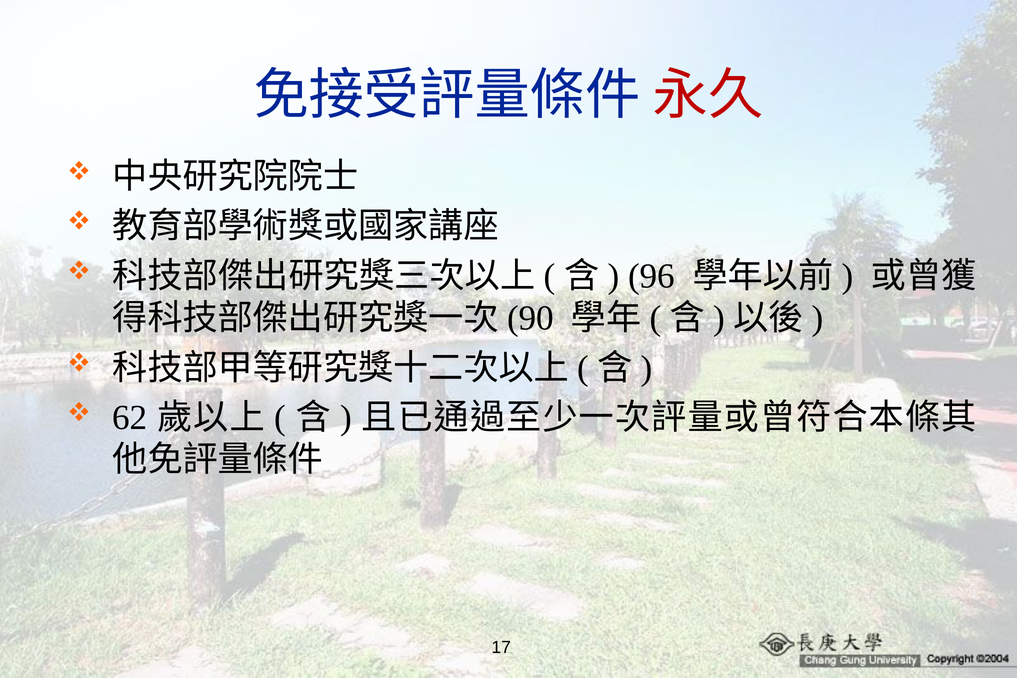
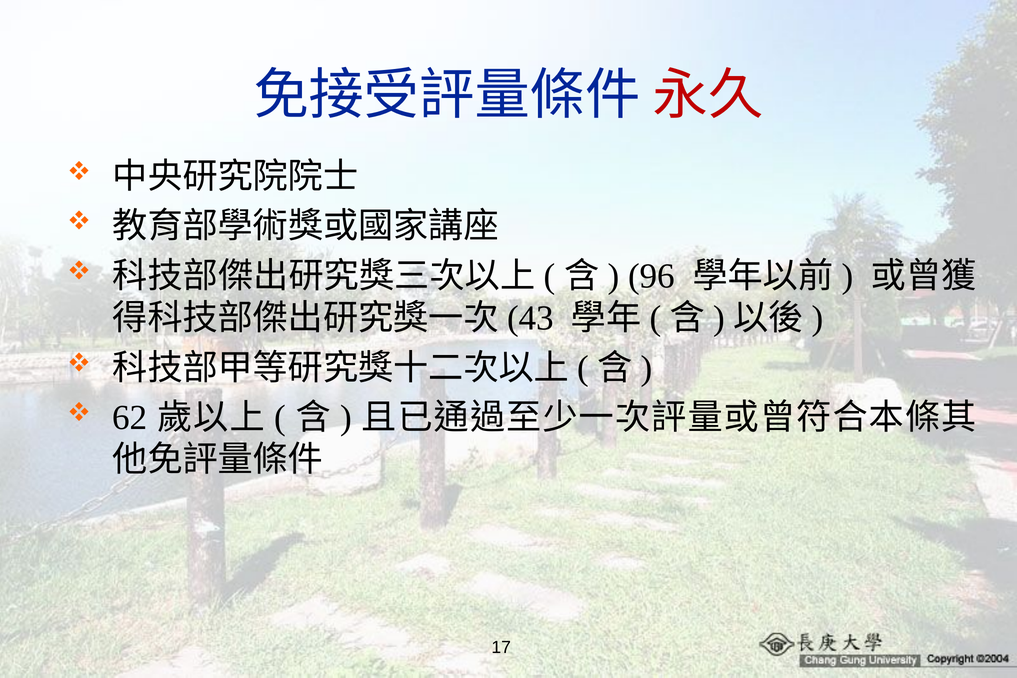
90: 90 -> 43 (530, 318)
